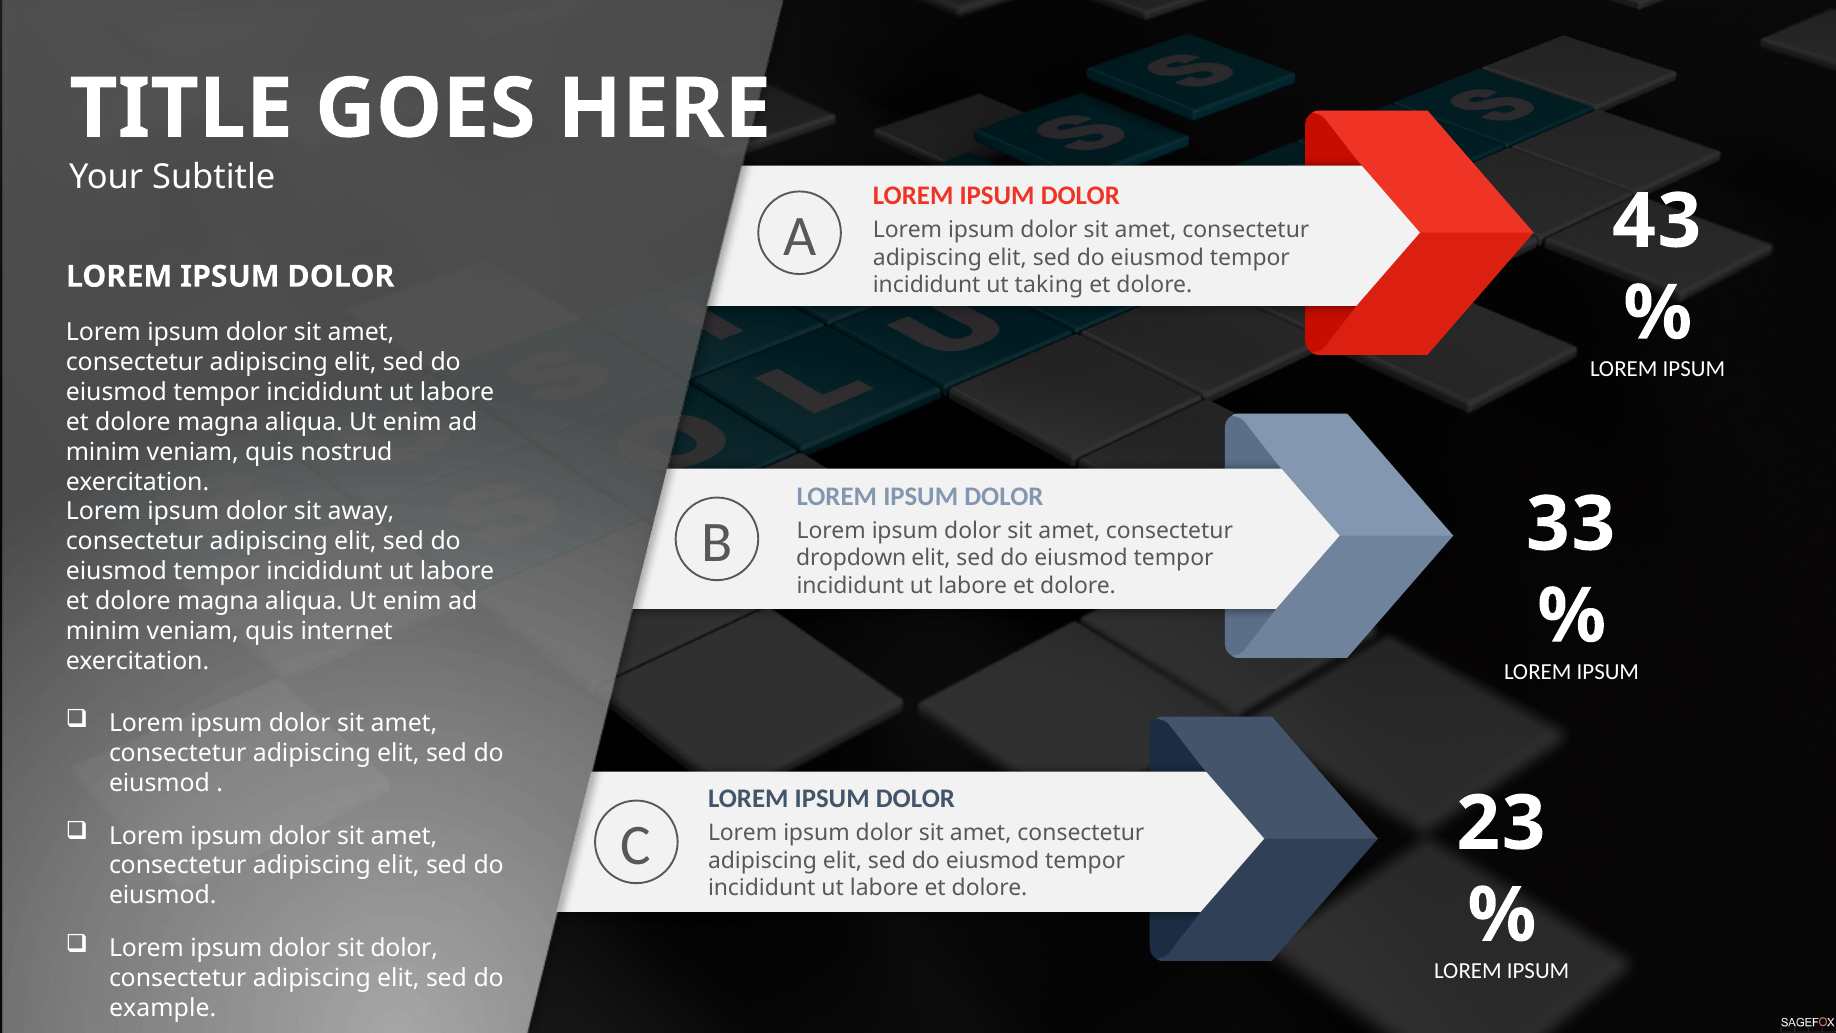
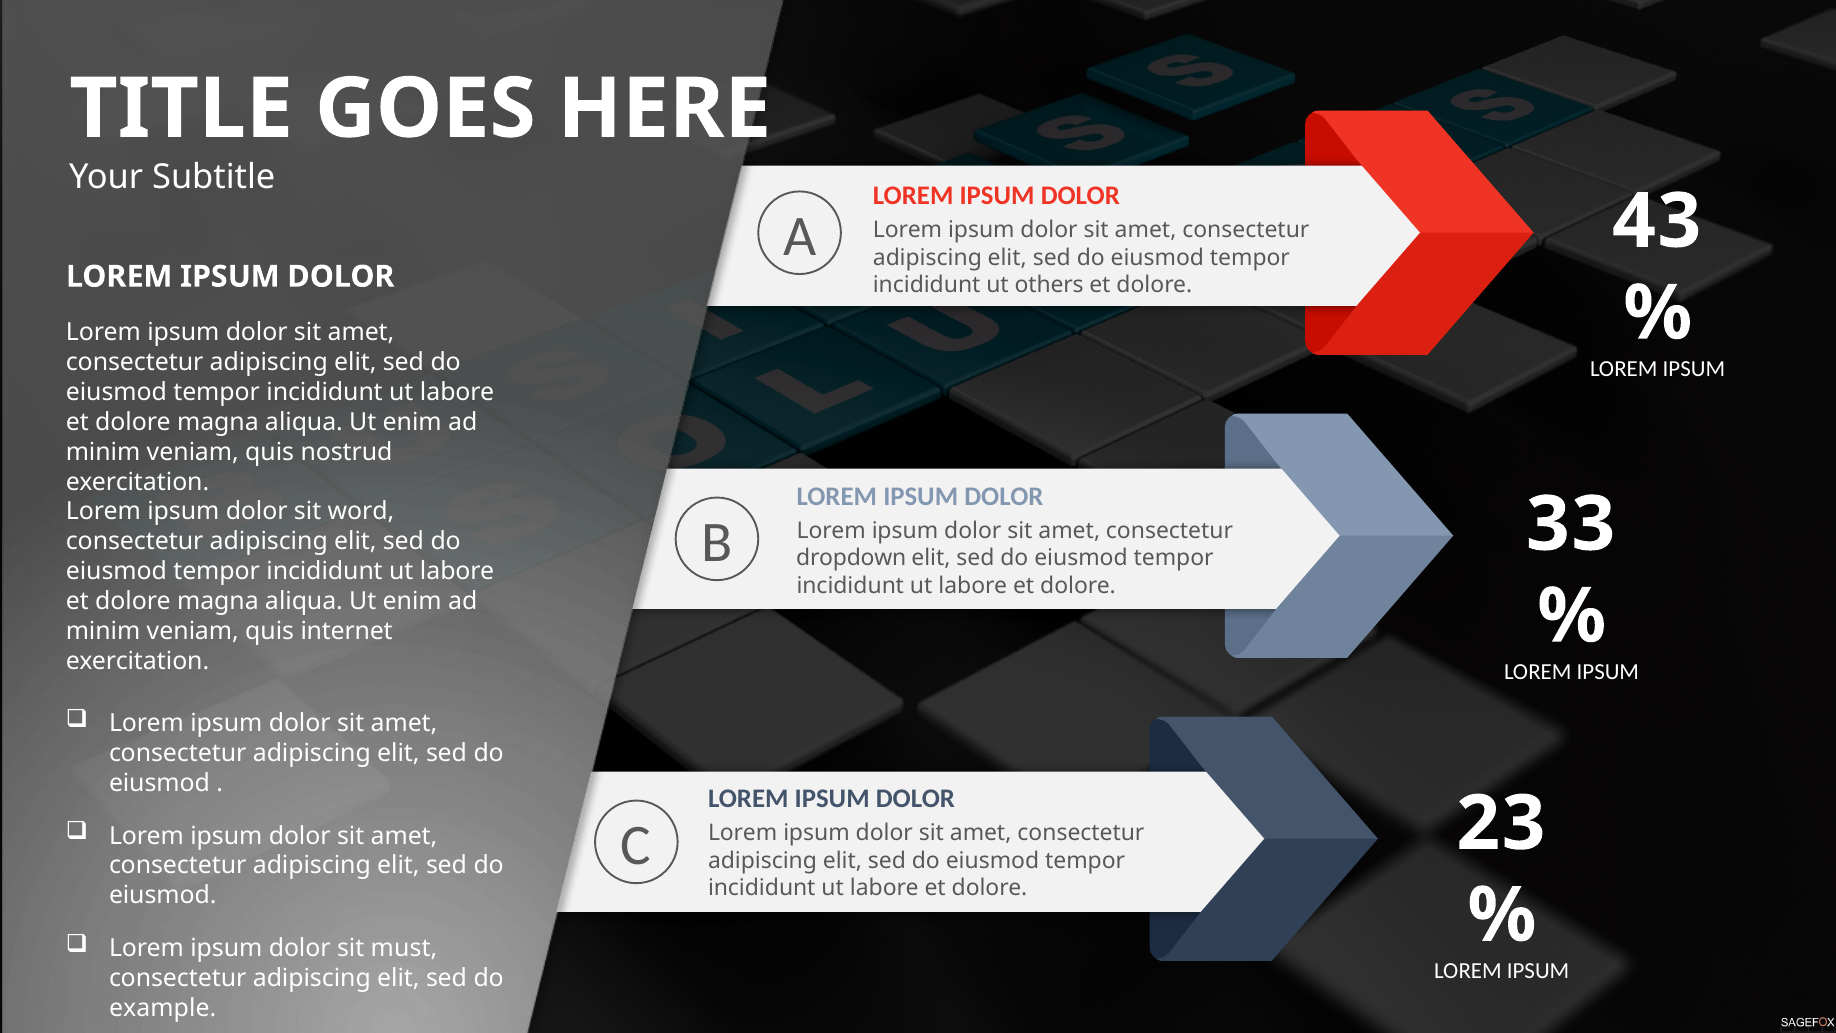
taking: taking -> others (1049, 285)
away: away -> word (361, 512)
sit dolor: dolor -> must (404, 948)
